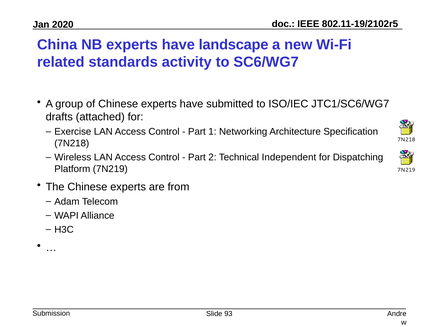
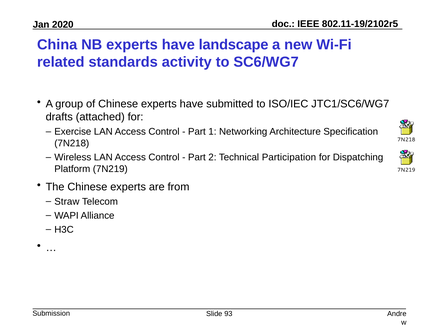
Independent: Independent -> Participation (289, 157)
Adam: Adam -> Straw (67, 201)
